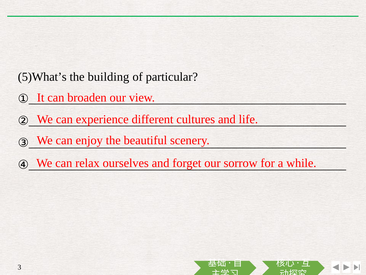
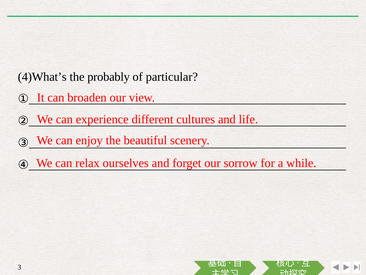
5)What’s: 5)What’s -> 4)What’s (42, 77)
building: building -> probably (109, 77)
